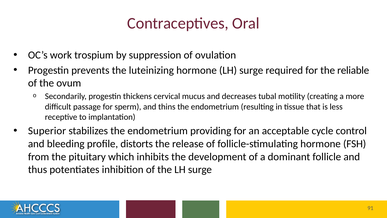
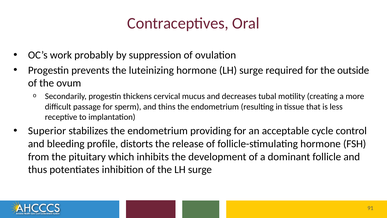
trospium: trospium -> probably (94, 55)
reliable: reliable -> outside (353, 70)
